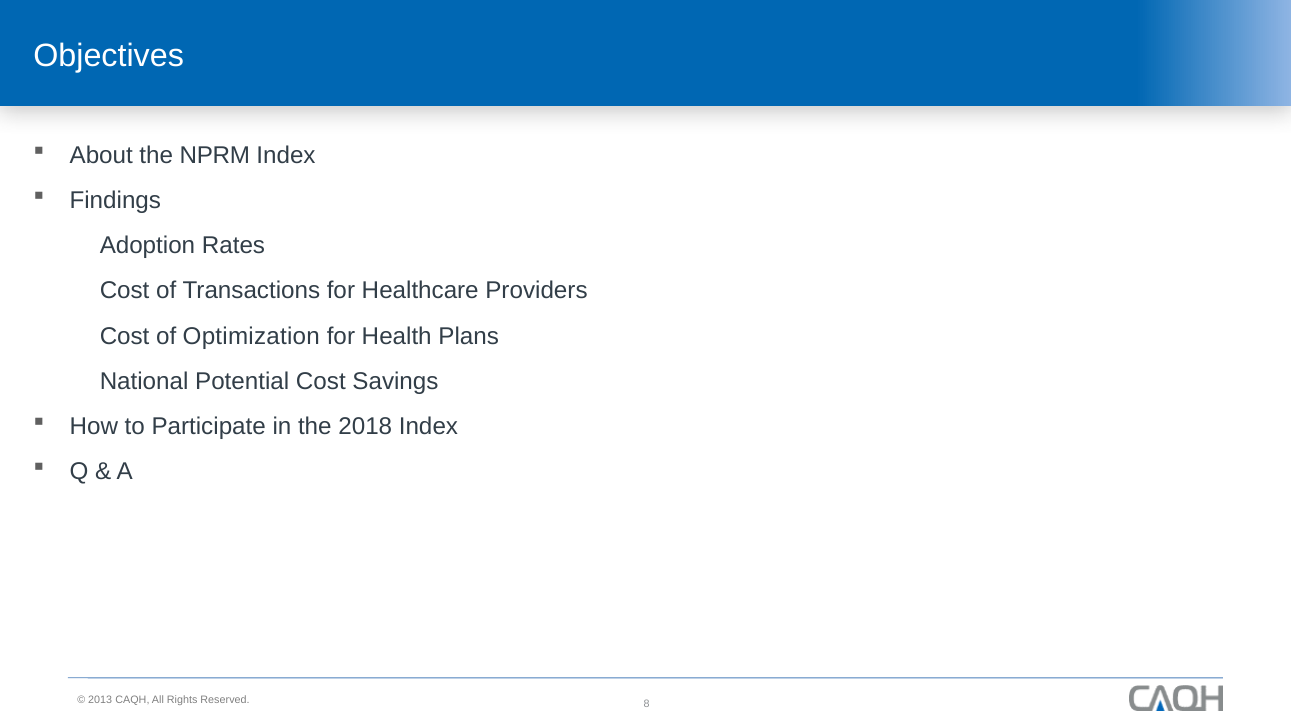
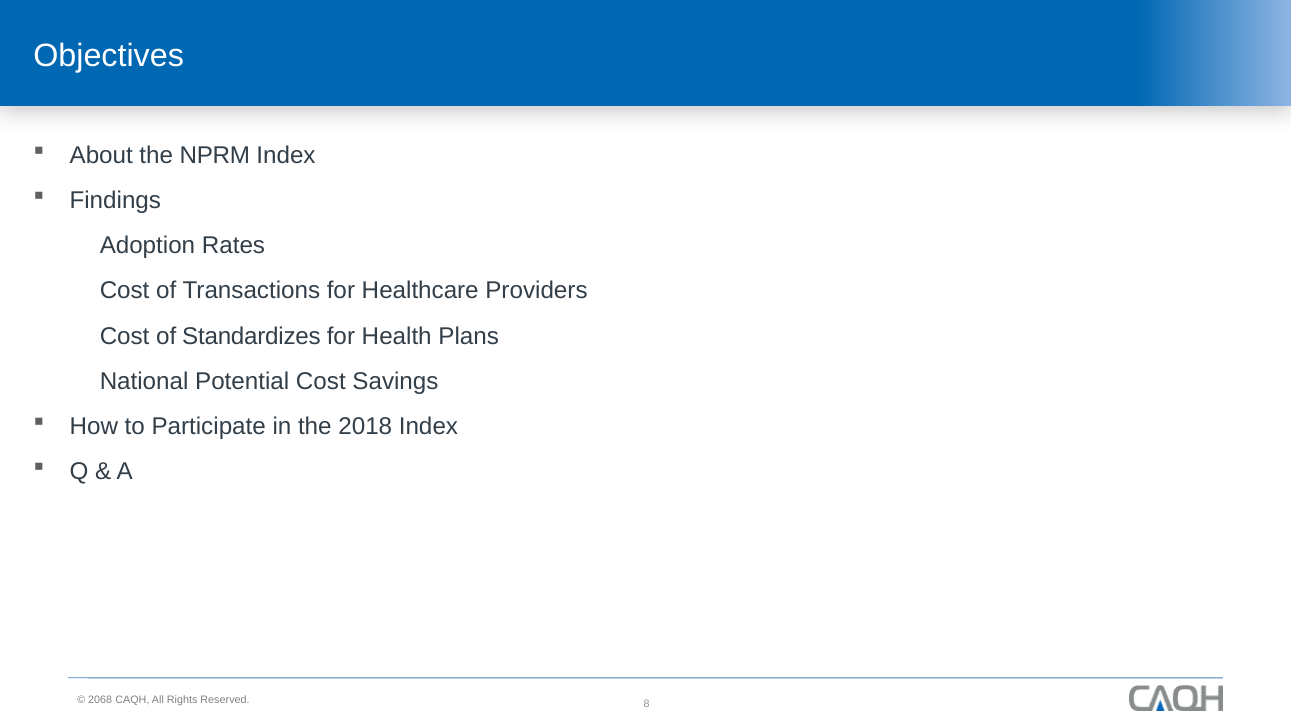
Optimization: Optimization -> Standardizes (251, 336)
2013: 2013 -> 2068 (100, 700)
